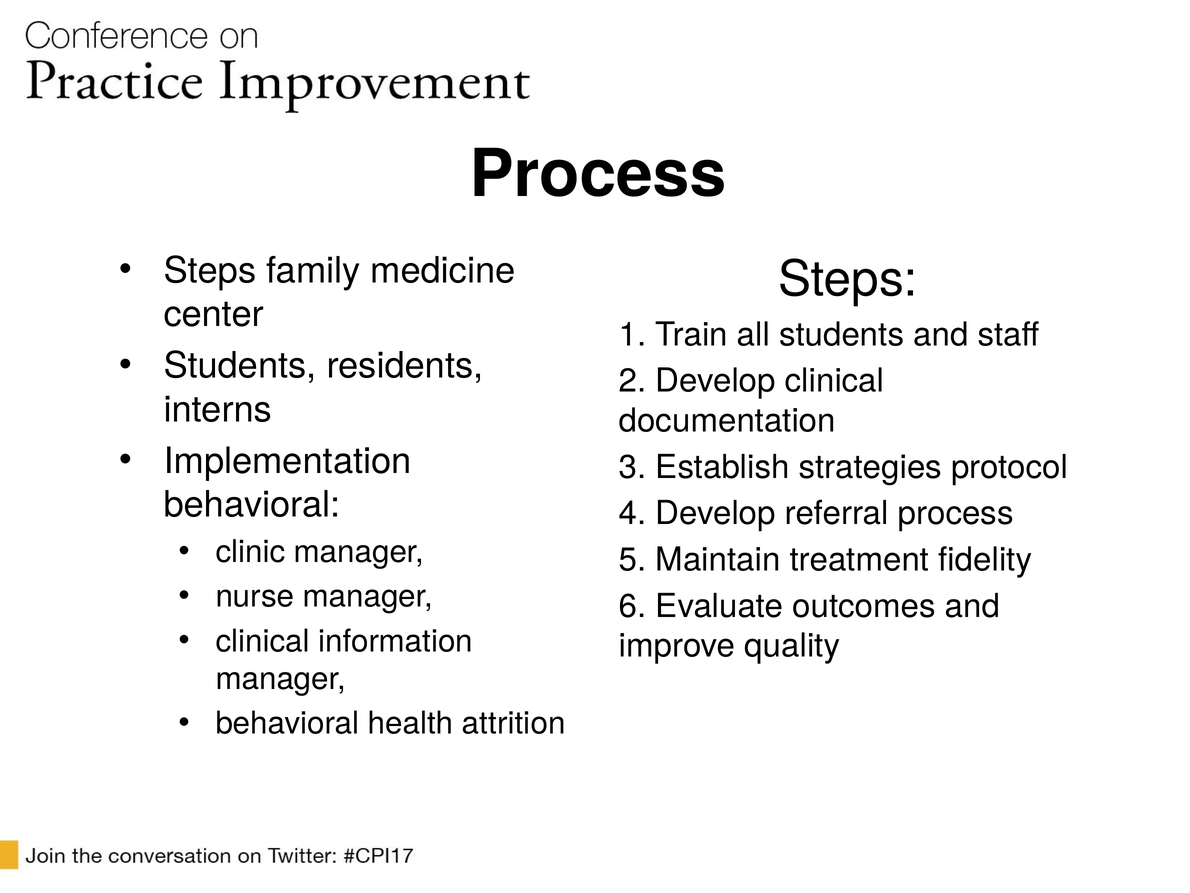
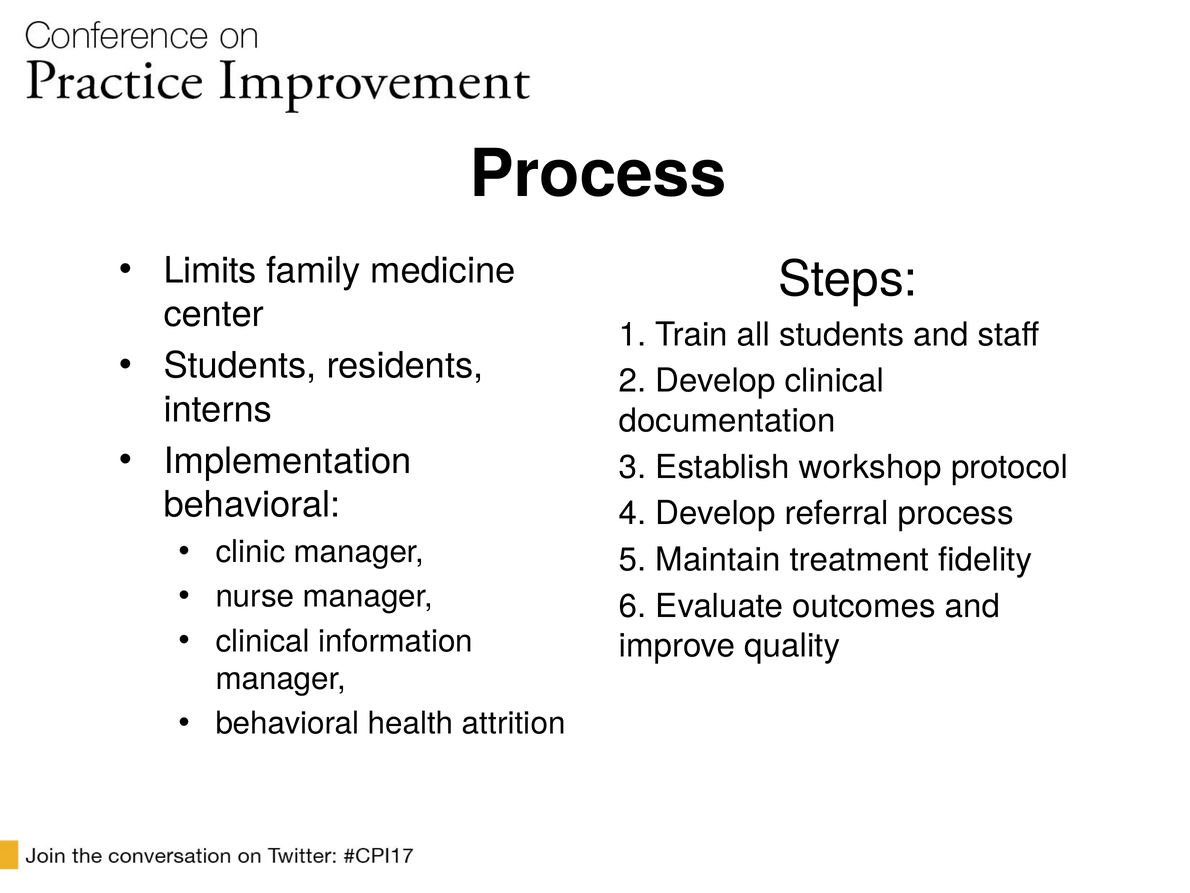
Steps: Steps -> Limits (210, 271)
strategies: strategies -> workshop (870, 467)
